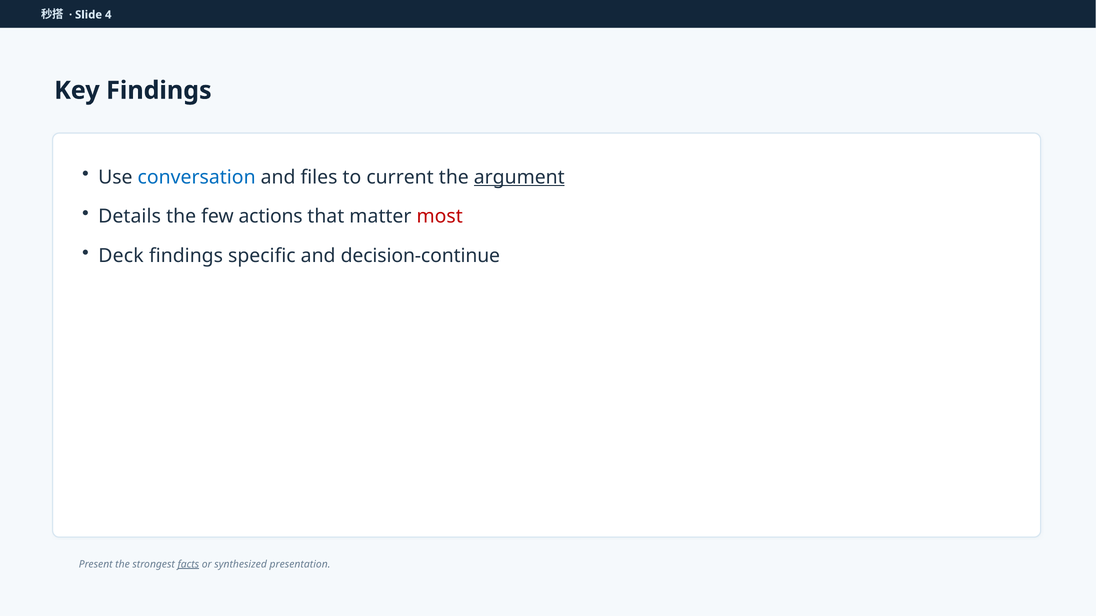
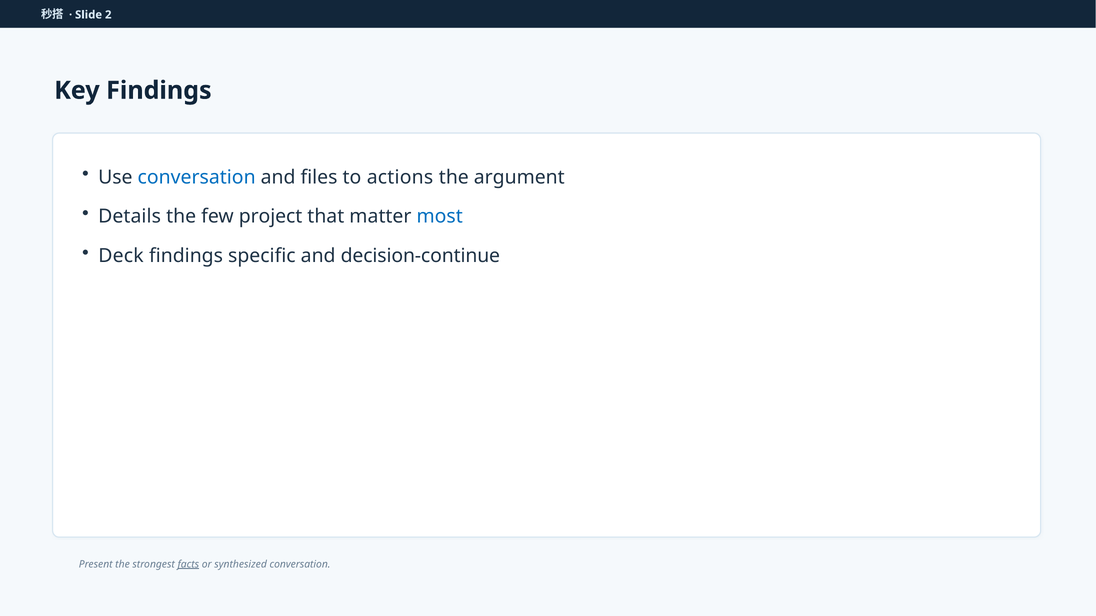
4: 4 -> 2 (108, 15)
current: current -> actions (400, 177)
argument underline: present -> none (519, 177)
actions: actions -> project (271, 217)
most colour: red -> blue (440, 217)
synthesized presentation: presentation -> conversation (300, 565)
